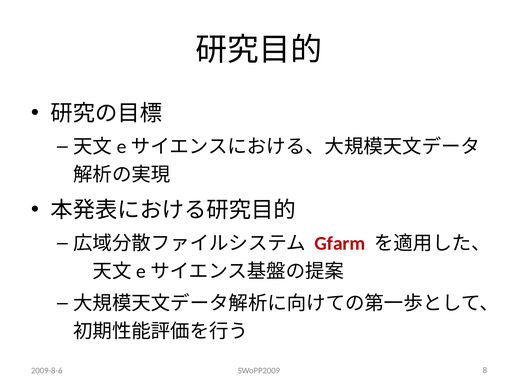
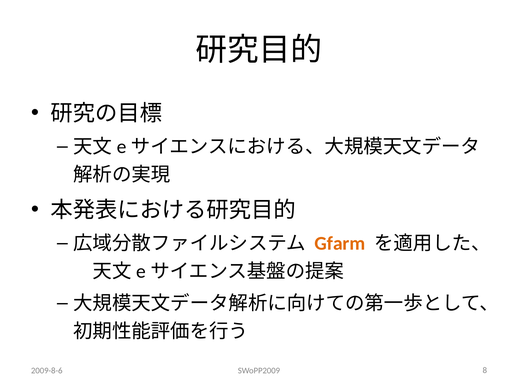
Gfarm colour: red -> orange (340, 244)
